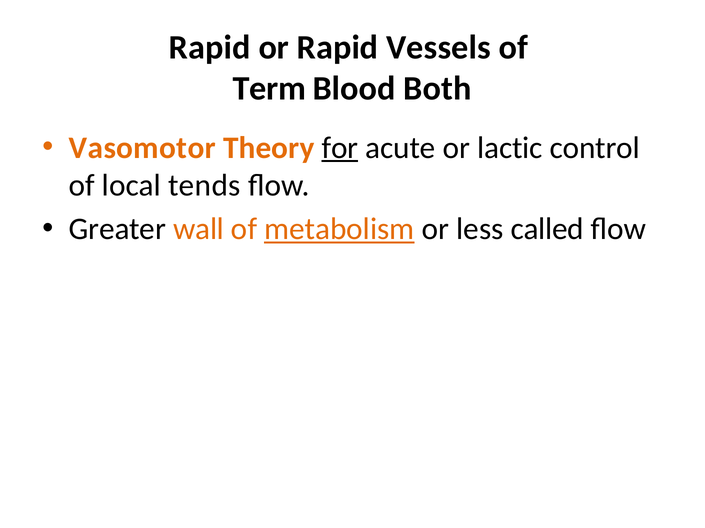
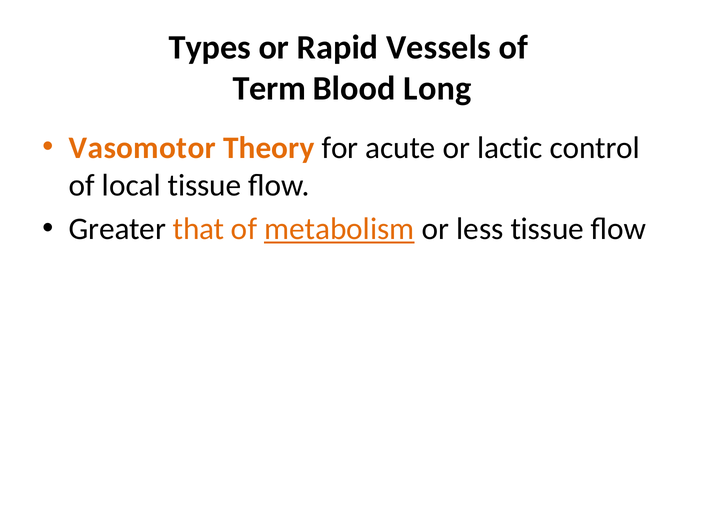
Rapid: Rapid -> Types (210, 48)
Both: Both -> Long (437, 89)
for underline: present -> none (340, 148)
local tends: tends -> tissue (205, 186)
wall: wall -> that (199, 229)
less called: called -> tissue (547, 229)
